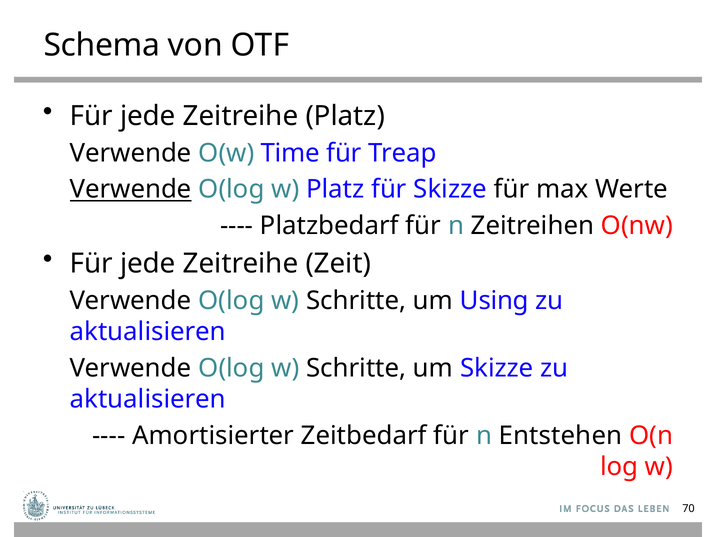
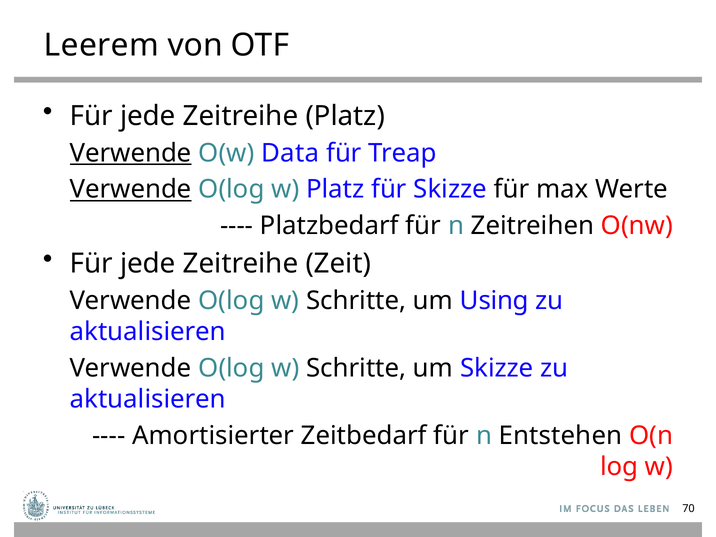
Schema: Schema -> Leerem (101, 45)
Verwende underline: none -> present (131, 153)
Time: Time -> Data (290, 153)
